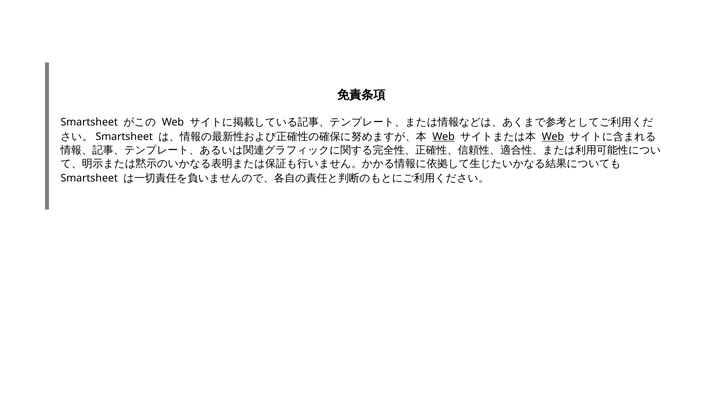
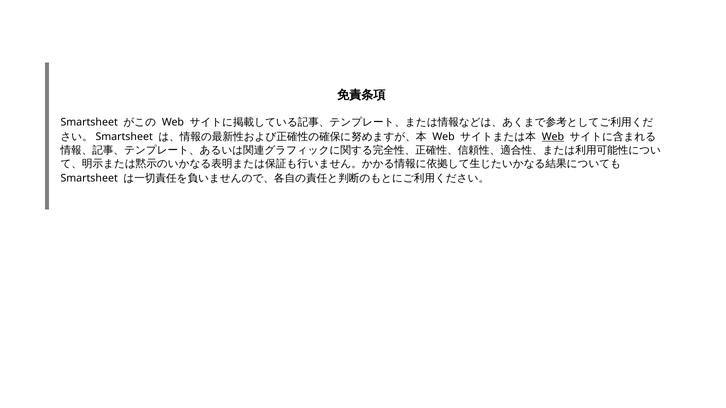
Web underline: present -> none (444, 137)
